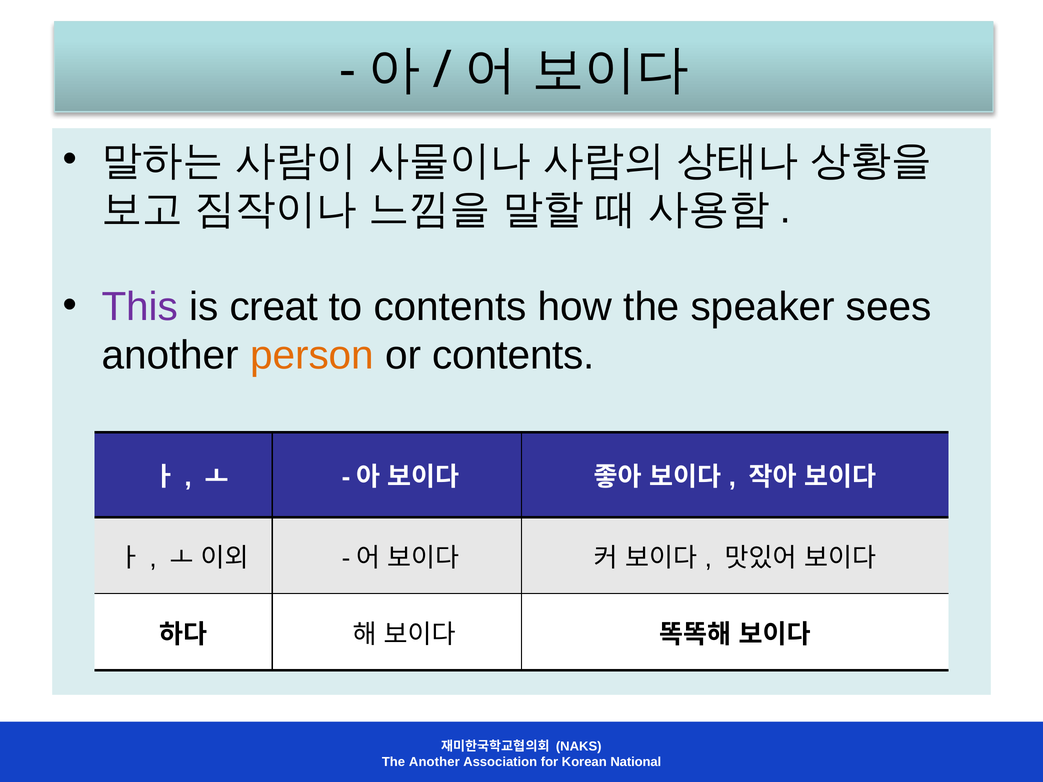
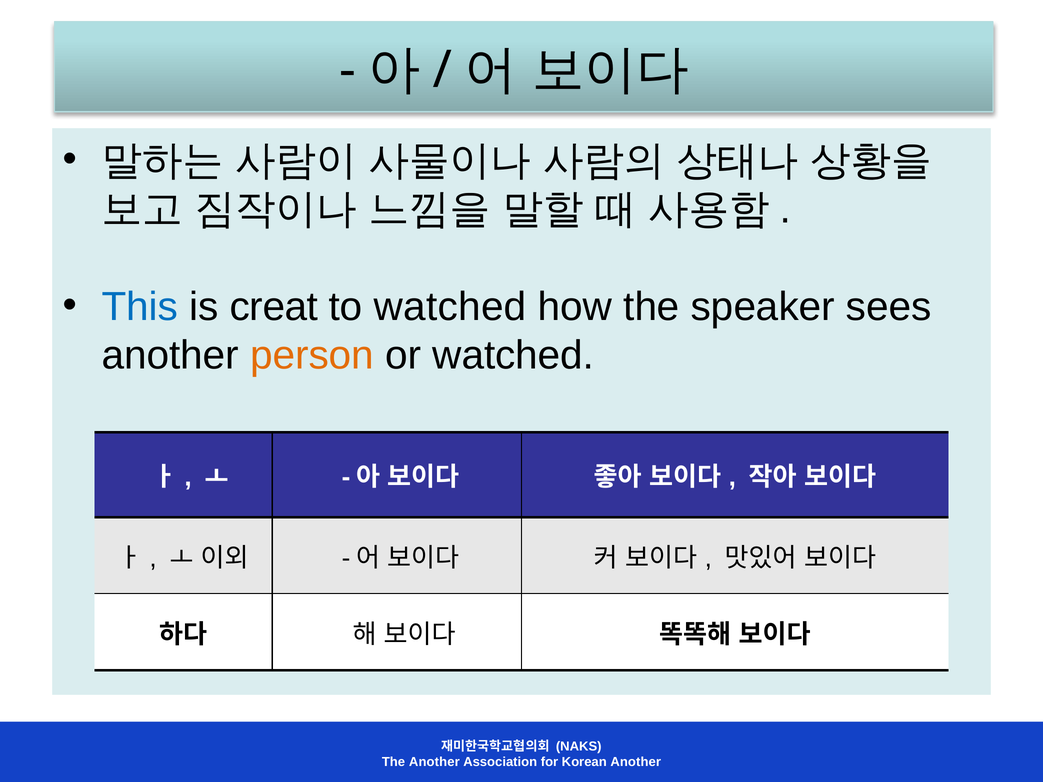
This colour: purple -> blue (140, 307)
to contents: contents -> watched (450, 307)
or contents: contents -> watched (513, 355)
Korean National: National -> Another (636, 762)
